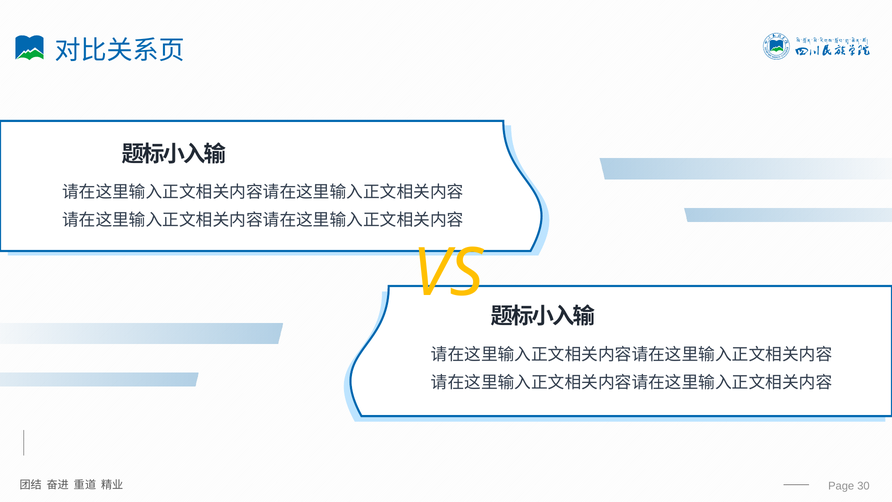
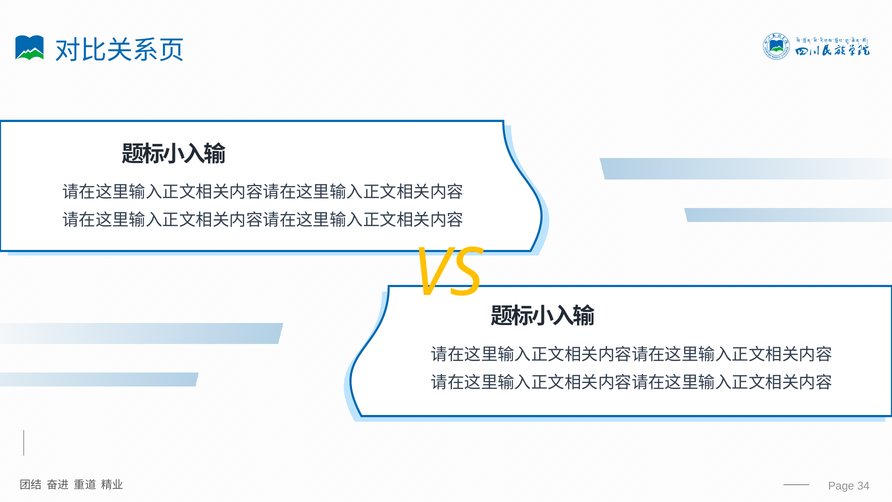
30: 30 -> 34 (863, 486)
